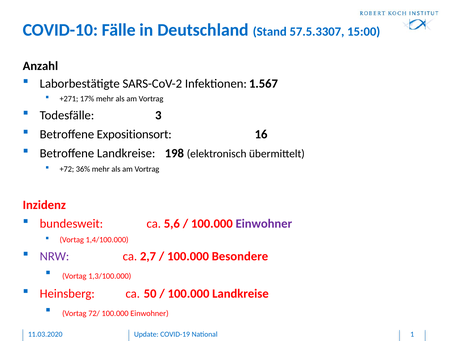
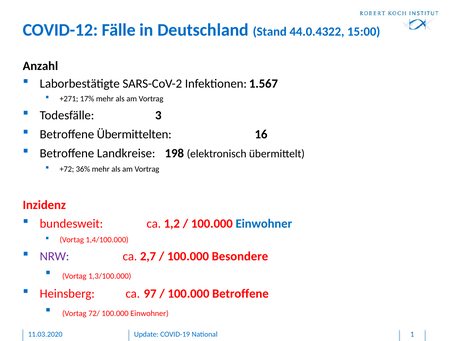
COVID-10: COVID-10 -> COVID-12 (60, 30)
57.5.3307: 57.5.3307 -> 44.0.4322 (317, 32)
Expositionsort: Expositionsort -> Übermittelten (134, 134)
5,6: 5,6 -> 1,2 (172, 223)
Einwohner colour: purple -> blue (264, 223)
50: 50 -> 97 (150, 293)
100.000 Landkreise: Landkreise -> Betroffene (240, 293)
